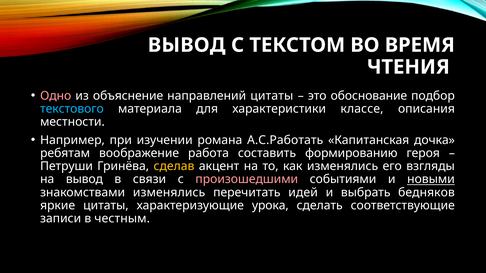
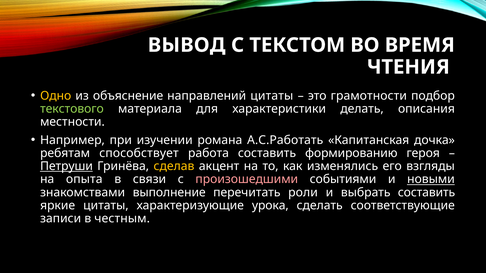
Одно colour: pink -> yellow (56, 96)
обоснование: обоснование -> грамотности (369, 96)
текстового colour: light blue -> light green (72, 109)
классе: классе -> делать (362, 109)
воображение: воображение -> способствует (139, 153)
Петруши underline: none -> present (67, 166)
на вывод: вывод -> опыта (84, 180)
знакомствами изменялись: изменялись -> выполнение (169, 193)
идей: идей -> роли (303, 193)
выбрать бедняков: бедняков -> составить (427, 193)
